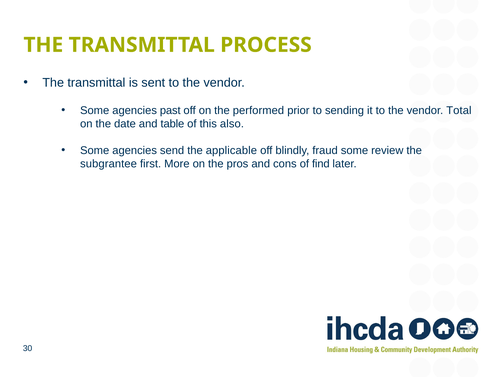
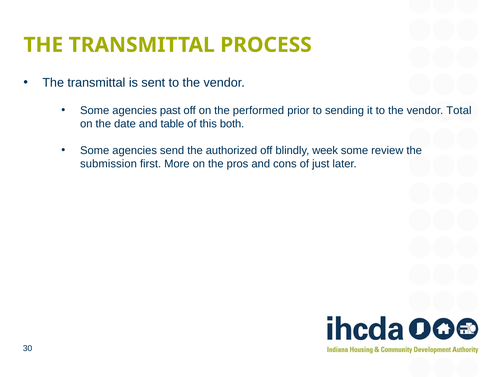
also: also -> both (232, 124)
applicable: applicable -> authorized (231, 151)
fraud: fraud -> week (325, 151)
subgrantee: subgrantee -> submission (109, 164)
find: find -> just (321, 164)
